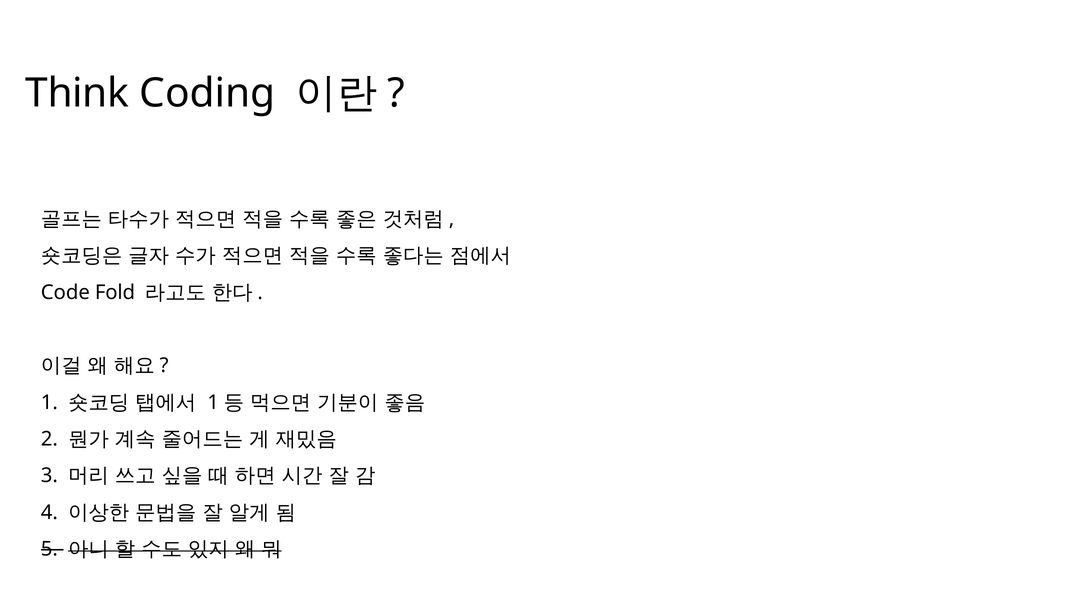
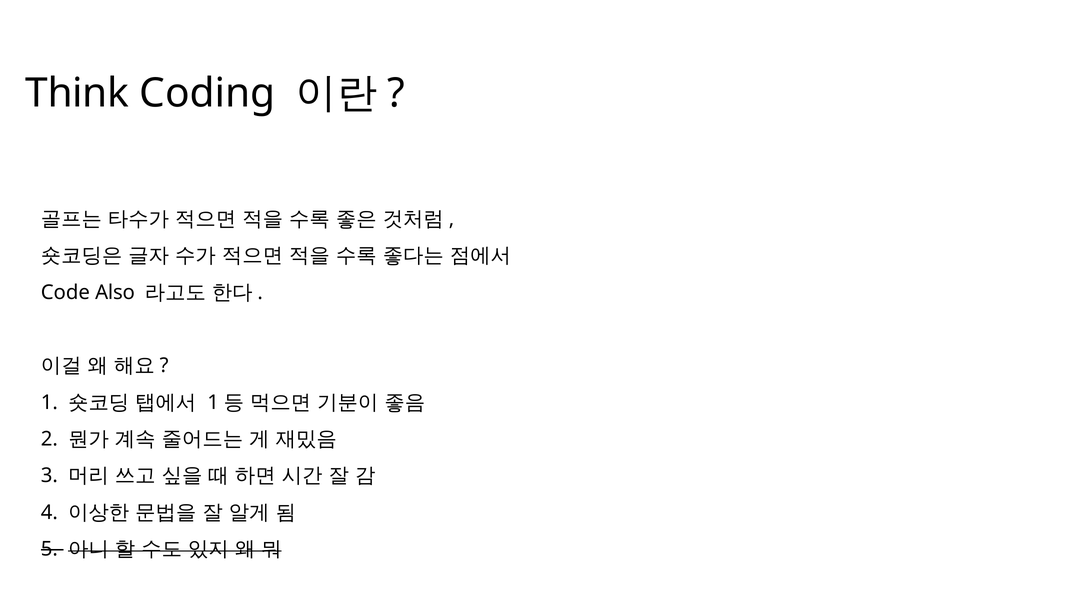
Fold: Fold -> Also (115, 292)
